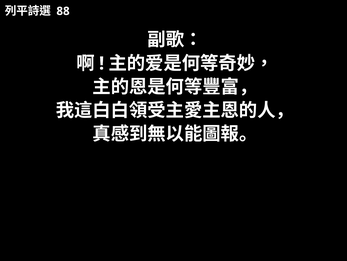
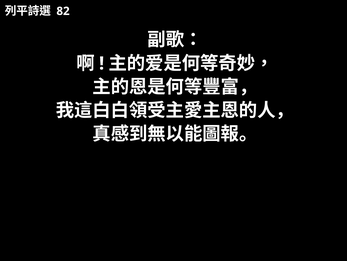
88: 88 -> 82 (63, 11)
